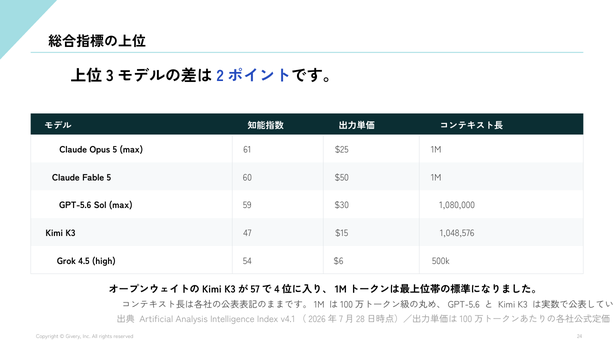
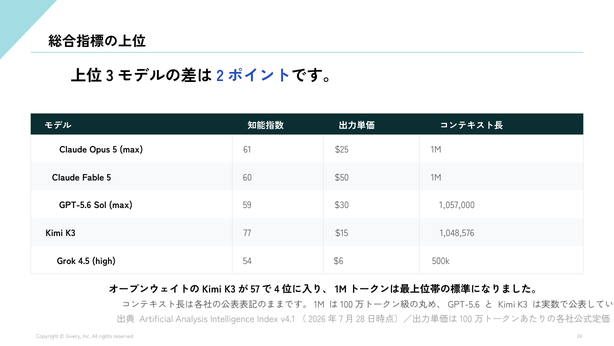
1,080,000: 1,080,000 -> 1,057,000 (457, 205)
47: 47 -> 77 (247, 233)
